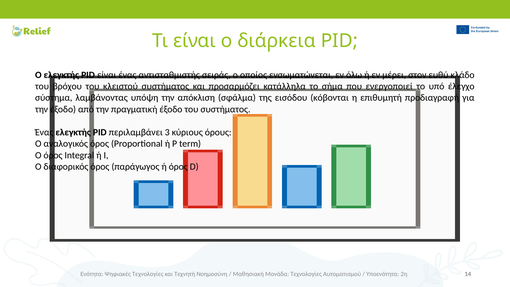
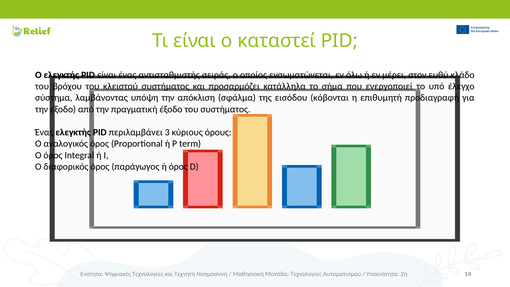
διάρκεια: διάρκεια -> καταστεί (277, 41)
